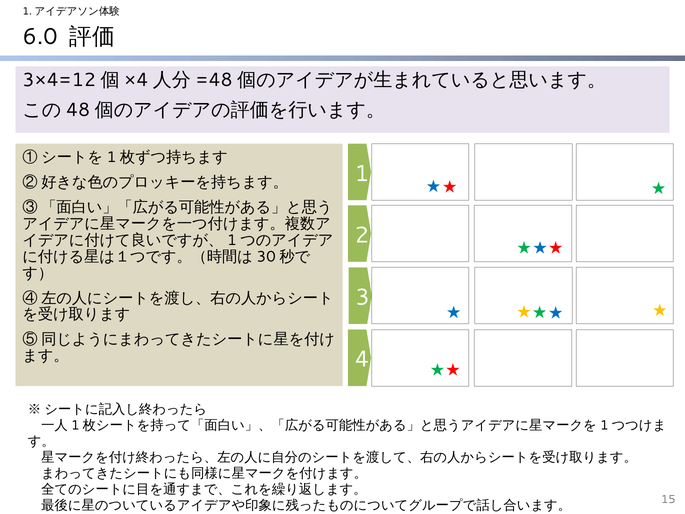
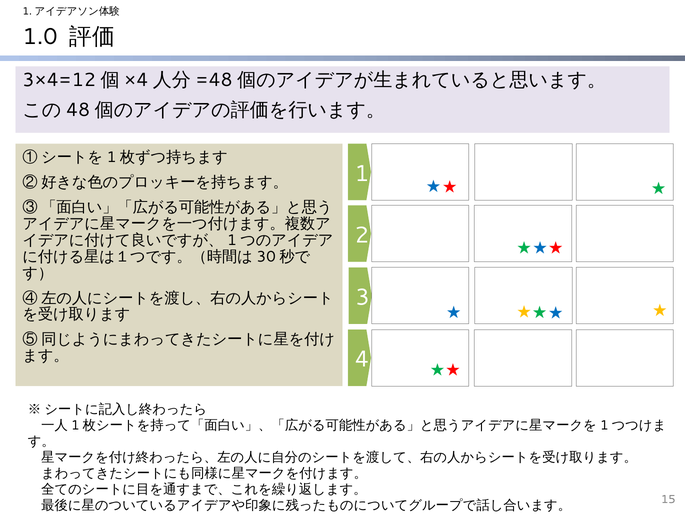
6.0: 6.0 -> 1.0 (40, 37)
